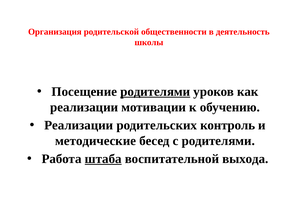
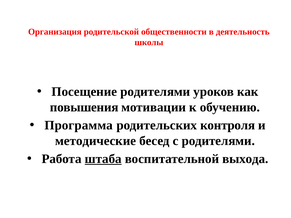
родителями underline: present -> none (155, 92)
реализации: реализации -> повышения (84, 107)
Реализации: Реализации -> Программа (79, 125)
контроль: контроль -> контроля (228, 125)
